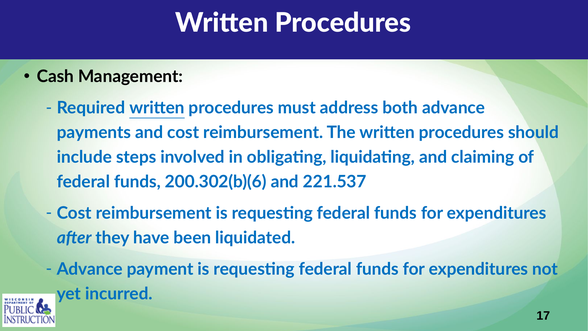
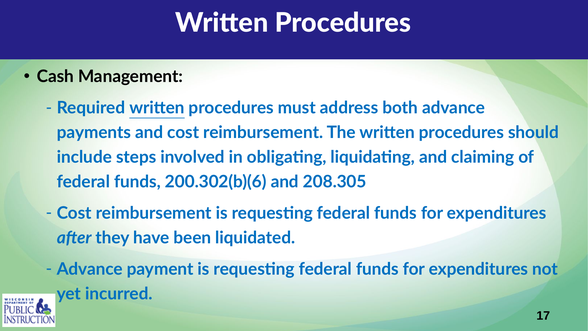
221.537: 221.537 -> 208.305 (335, 182)
